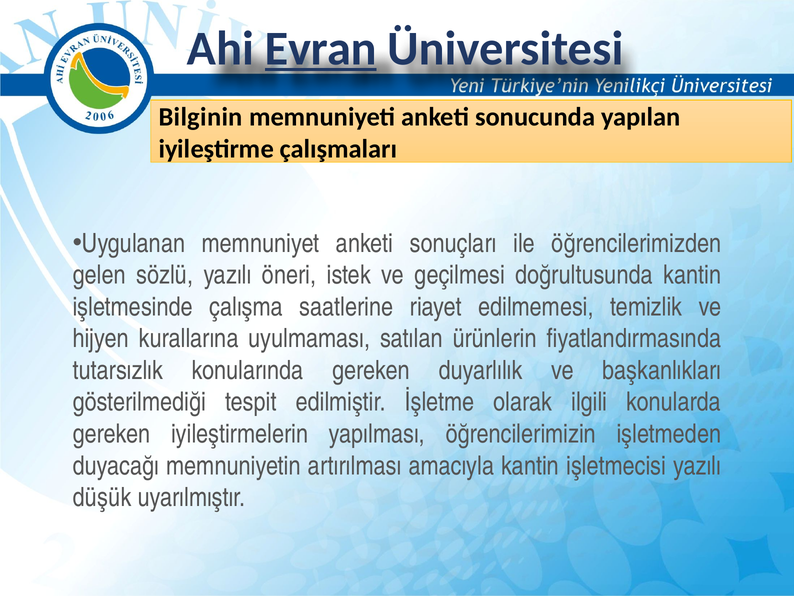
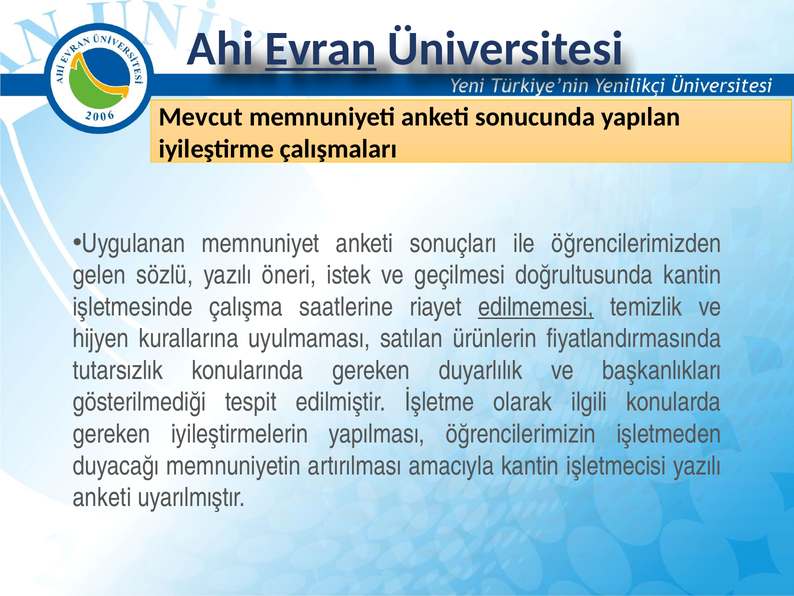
Bilginin: Bilginin -> Mevcut (201, 117)
edilmemesi underline: none -> present (536, 307)
düşük: düşük -> anketi (102, 497)
